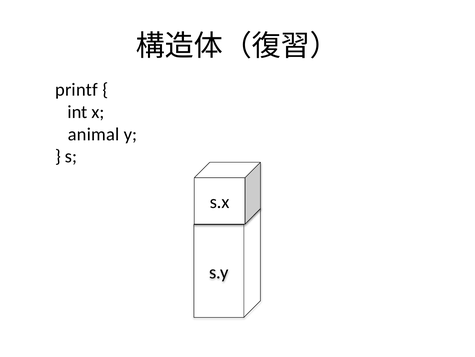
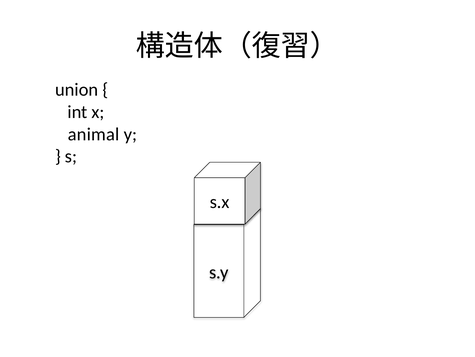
printf: printf -> union (77, 90)
